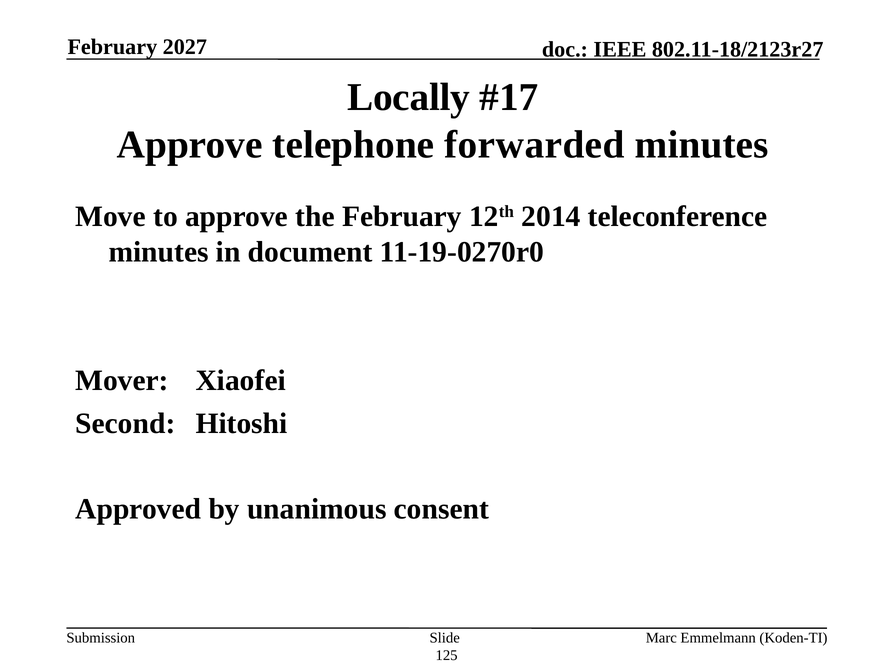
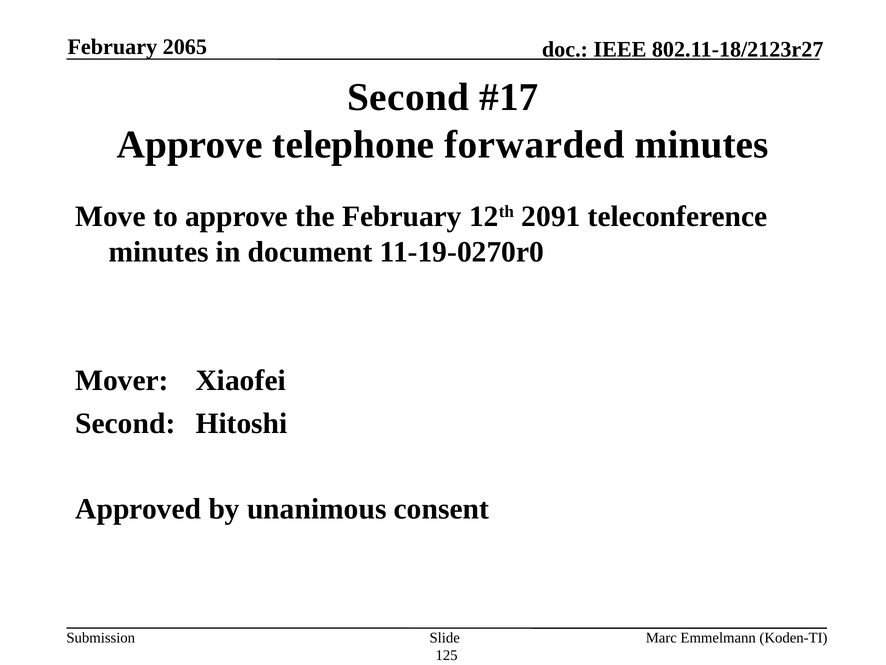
2027: 2027 -> 2065 (185, 47)
Locally: Locally -> Second (408, 97)
2014: 2014 -> 2091 (551, 216)
